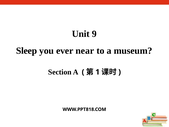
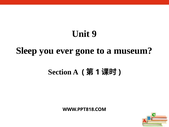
near: near -> gone (85, 51)
